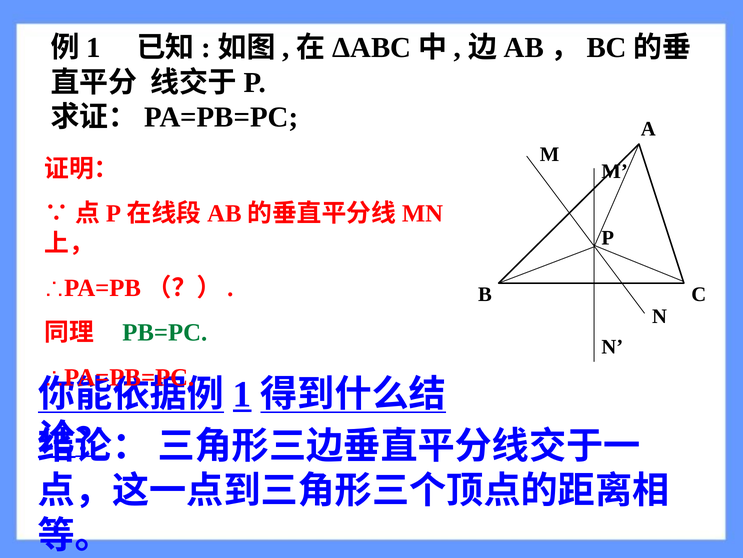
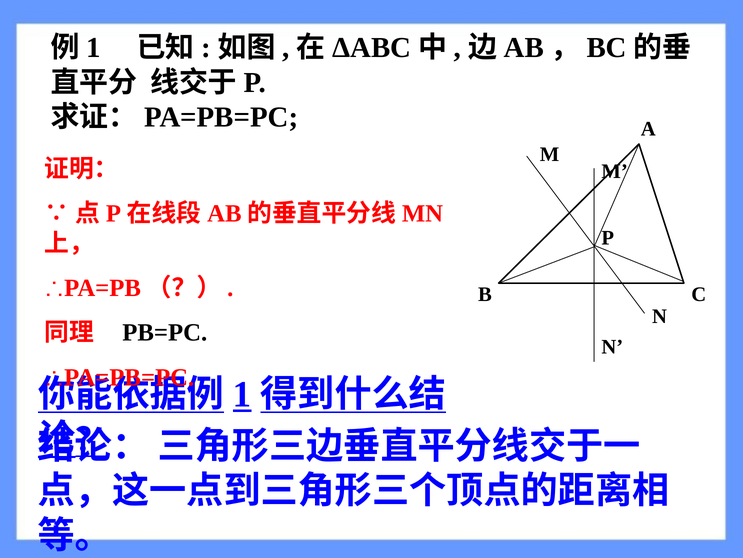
PB=PC colour: green -> black (165, 332)
